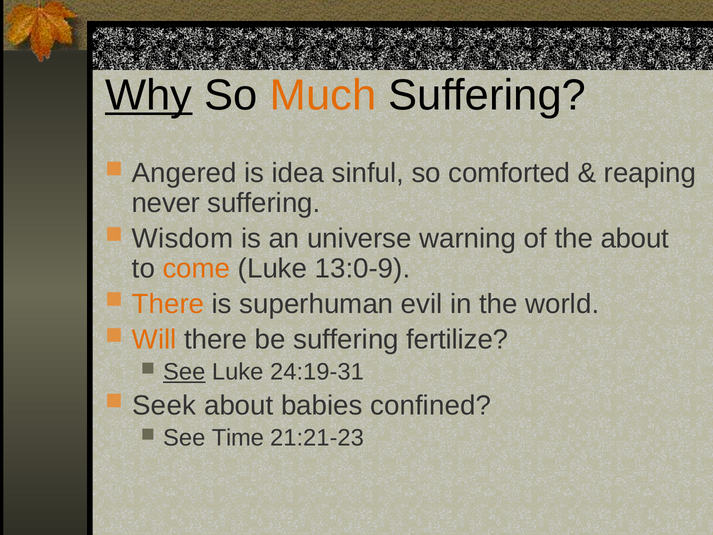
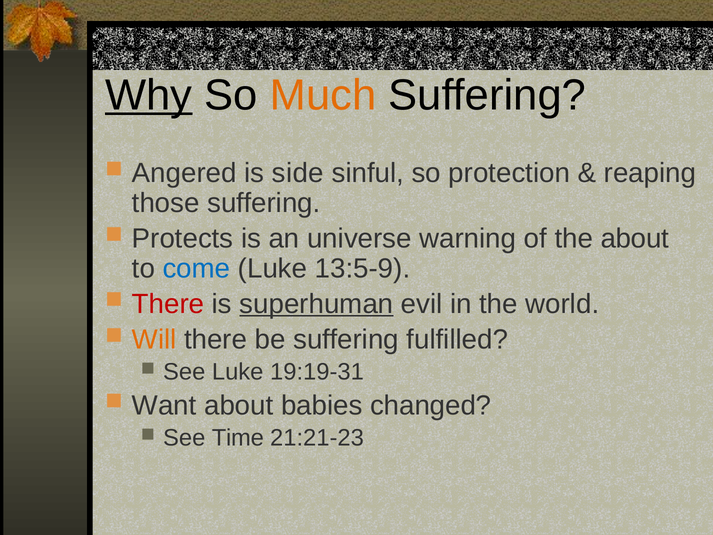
idea: idea -> side (298, 173)
comforted: comforted -> protection (509, 173)
never: never -> those (166, 203)
Wisdom: Wisdom -> Protects (183, 238)
come colour: orange -> blue (196, 268)
13:0-9: 13:0-9 -> 13:5-9 (363, 268)
There colour: orange -> red (168, 304)
superhuman underline: none -> present (316, 304)
fertilize: fertilize -> fulfilled (457, 339)
See underline: present -> none (184, 372)
24:19-31: 24:19-31 -> 19:19-31 (317, 372)
Seek: Seek -> Want (164, 405)
confined: confined -> changed (431, 405)
